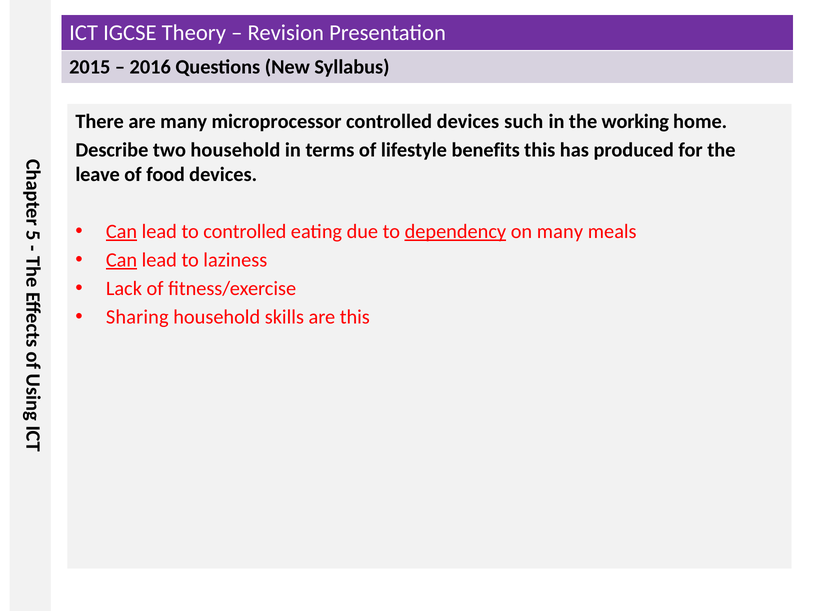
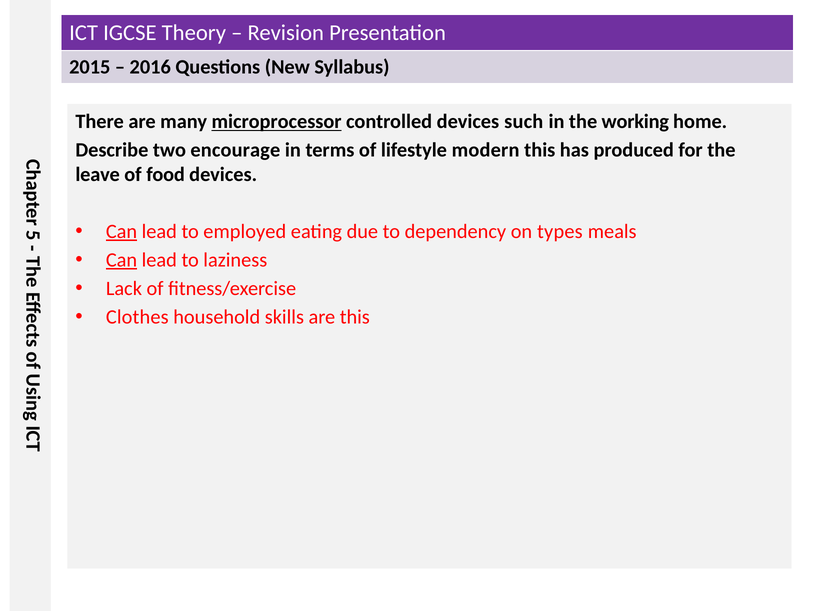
microprocessor underline: none -> present (277, 122)
two household: household -> encourage (235, 150)
benefits: benefits -> modern (486, 150)
to controlled: controlled -> employed (245, 231)
dependency underline: present -> none (455, 231)
on many: many -> types (560, 231)
Sharing: Sharing -> Clothes (137, 317)
